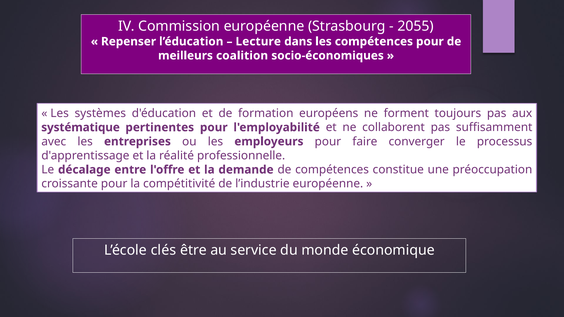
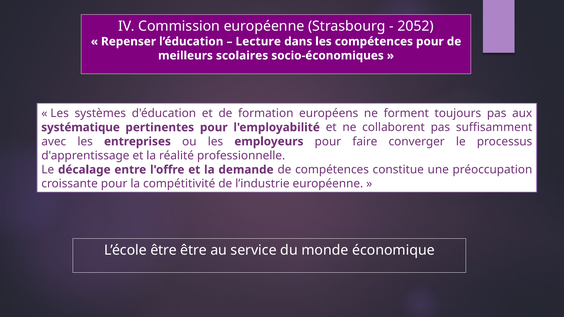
2055: 2055 -> 2052 (416, 26)
coalition: coalition -> scolaires (242, 56)
L’école clés: clés -> être (164, 250)
